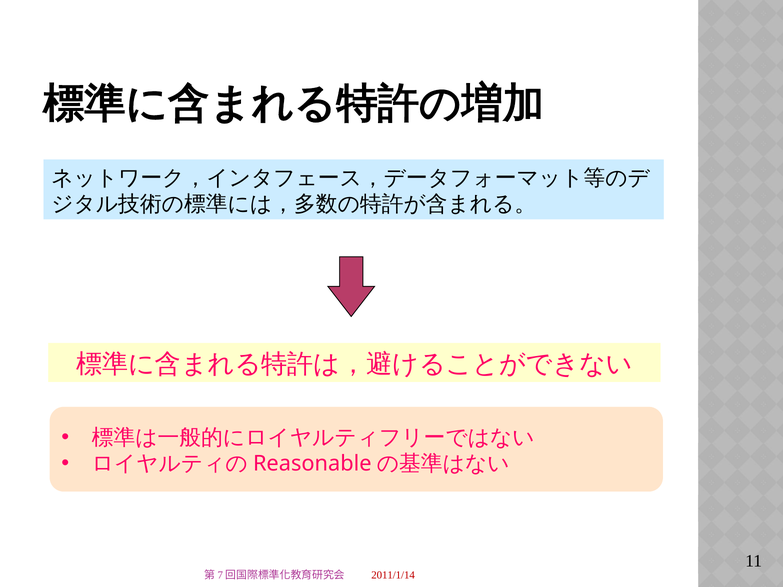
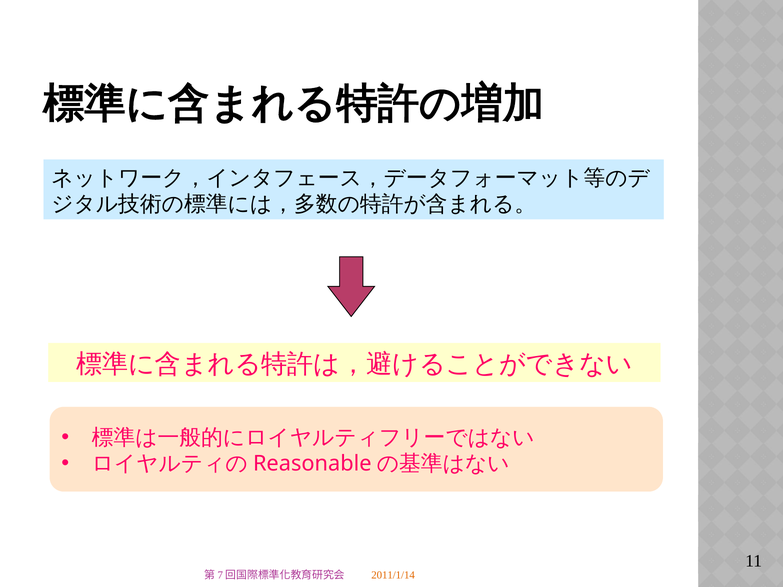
2011/1/14 colour: red -> orange (393, 575)
